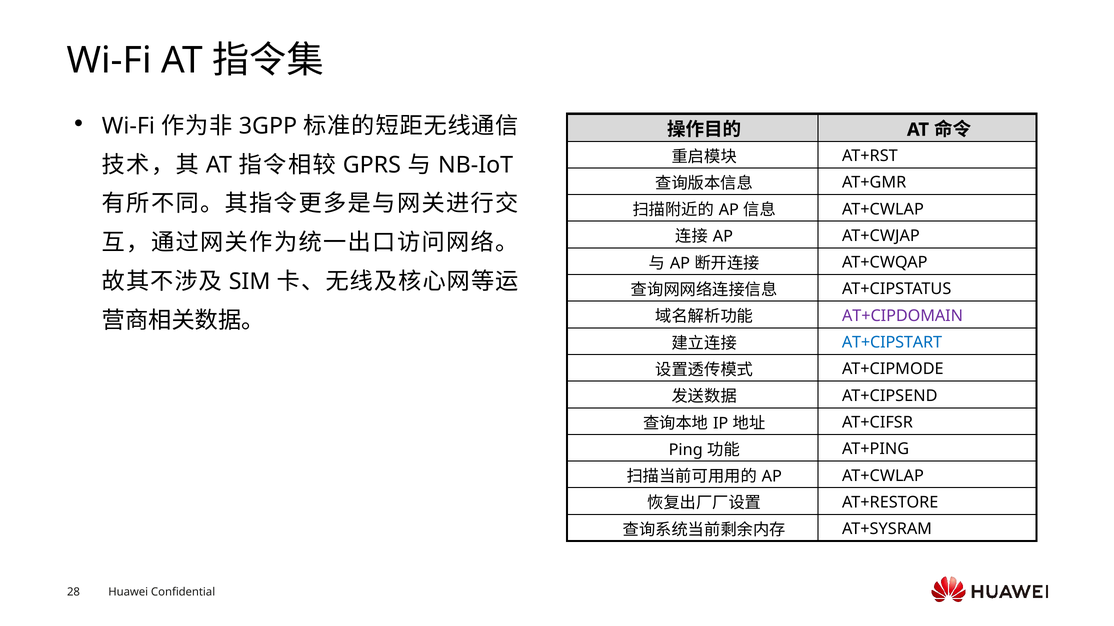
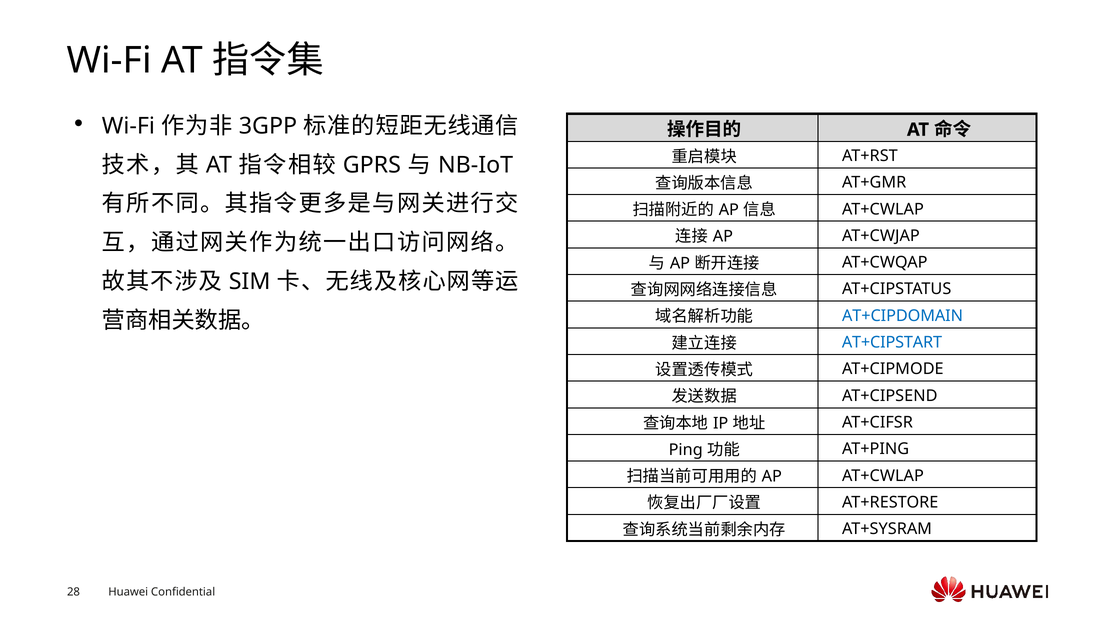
AT+CIPDOMAIN colour: purple -> blue (903, 316)
